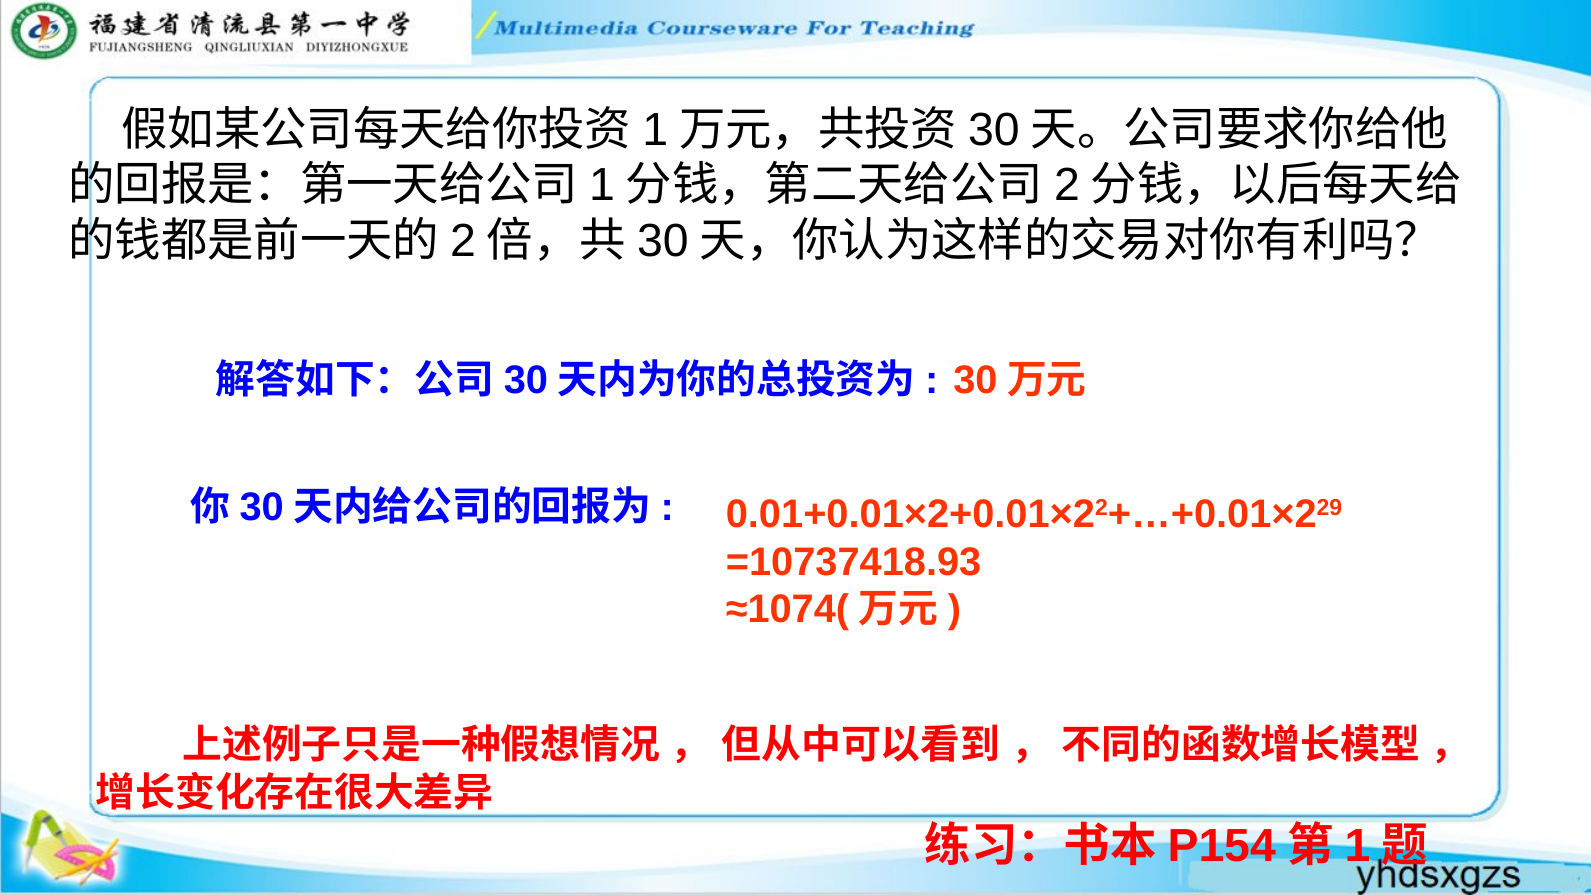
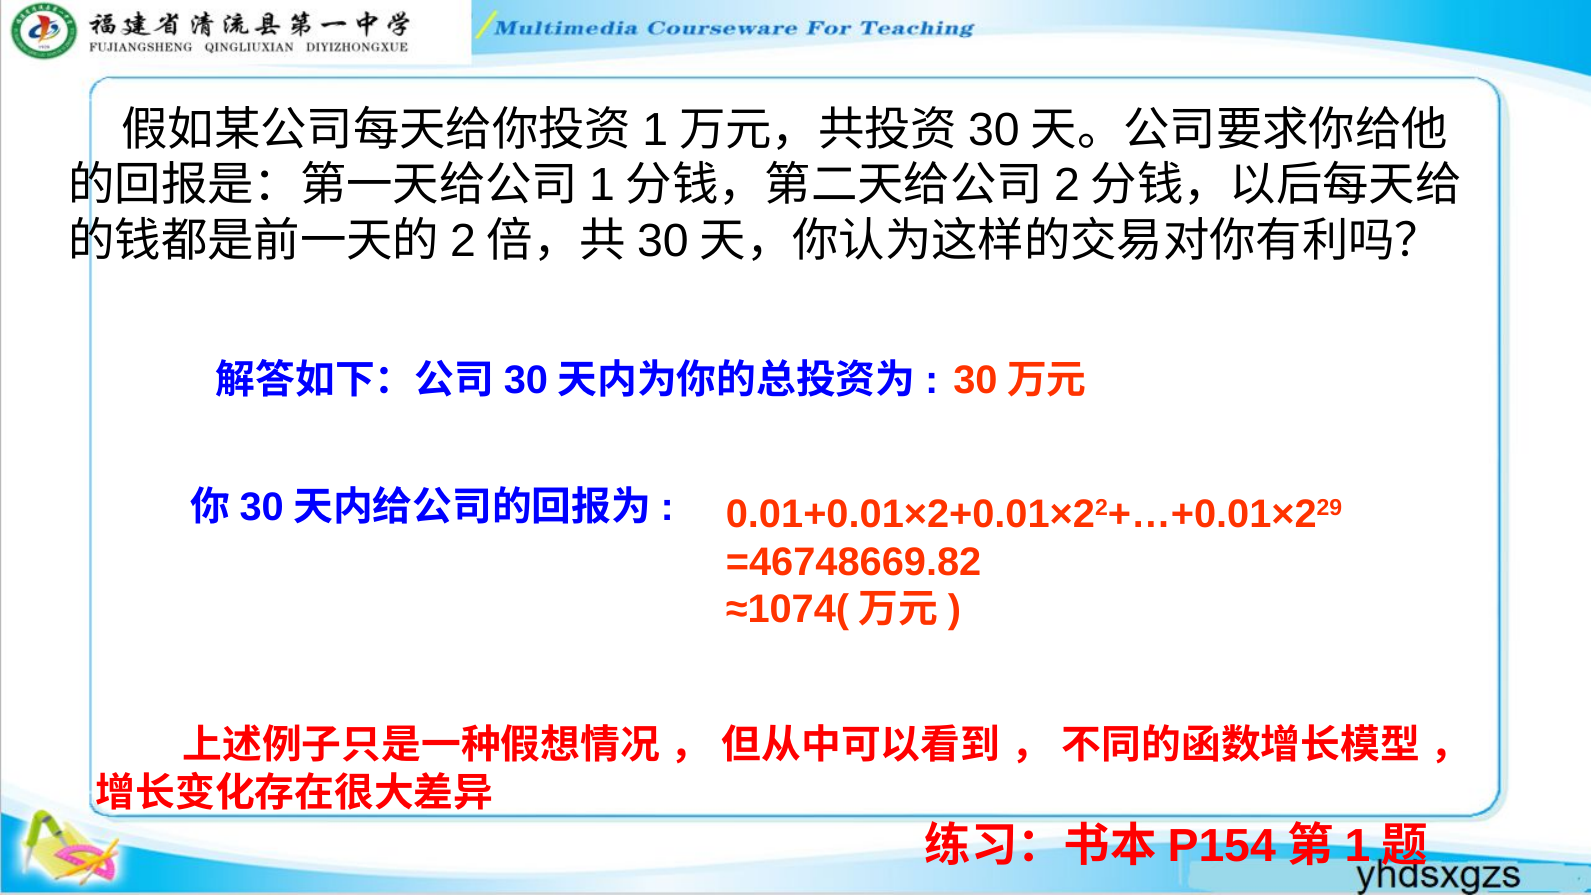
=10737418.93: =10737418.93 -> =46748669.82 (854, 562)
